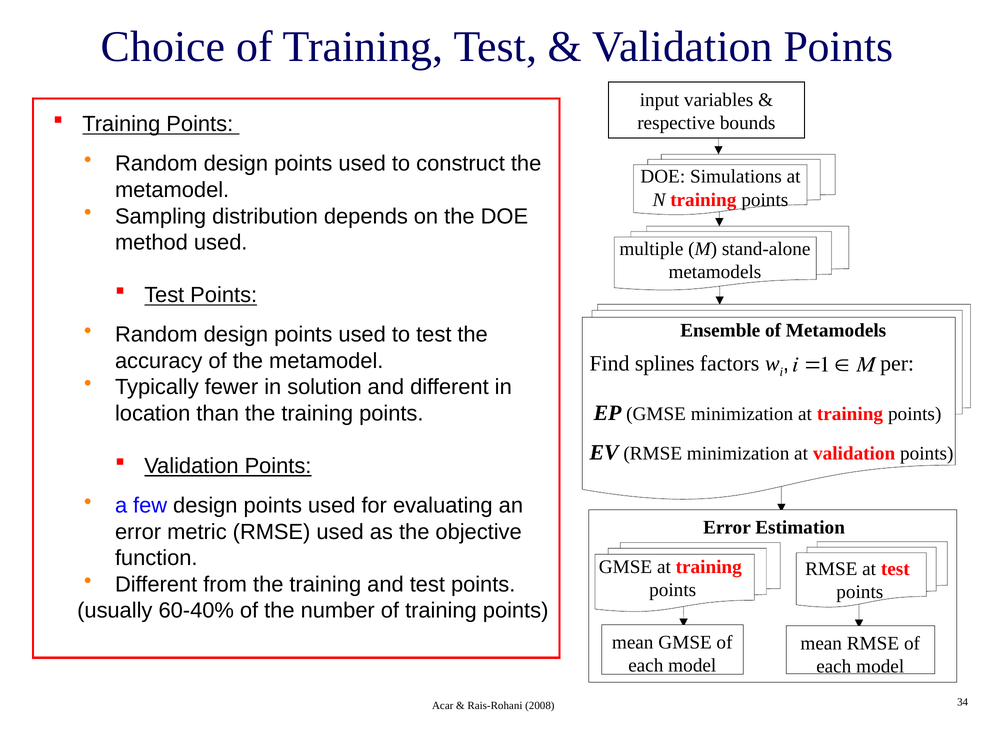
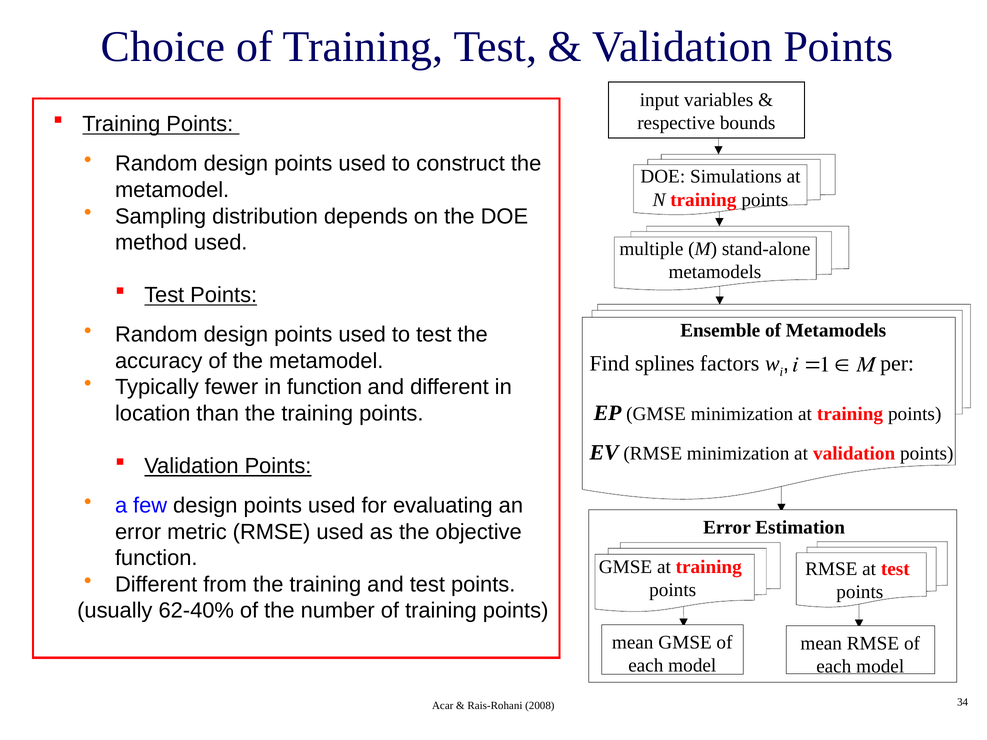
in solution: solution -> function (325, 387)
60-40%: 60-40% -> 62-40% (196, 611)
